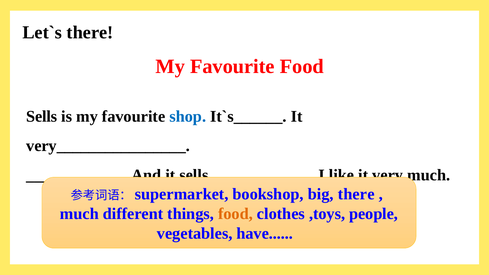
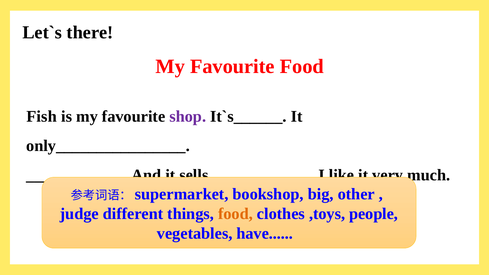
Sells: Sells -> Fish (42, 116)
shop colour: blue -> purple (188, 116)
very________________: very________________ -> only________________ (108, 146)
big there: there -> other (356, 194)
much: much -> judge (79, 214)
